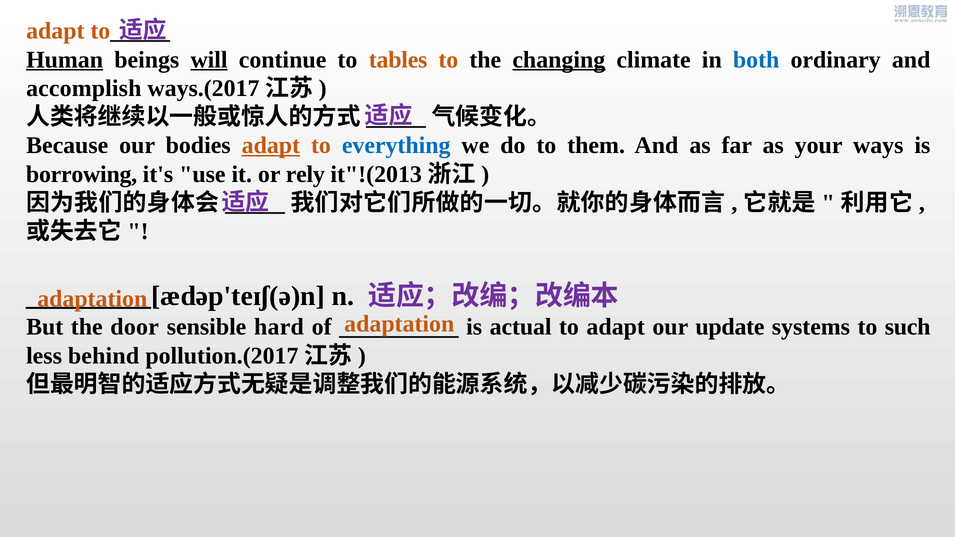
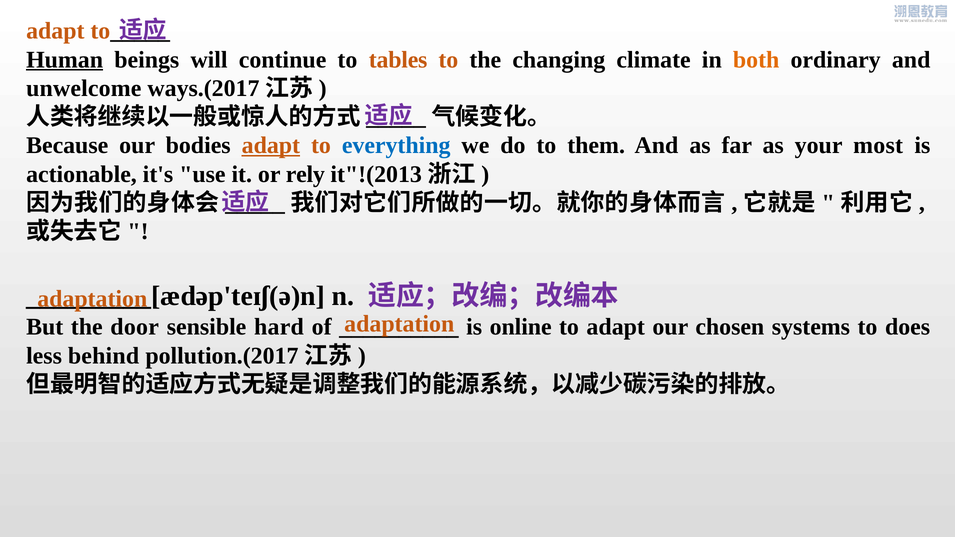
will underline: present -> none (209, 60)
changing underline: present -> none (559, 60)
both colour: blue -> orange (756, 60)
accomplish: accomplish -> unwelcome (84, 88)
ways: ways -> most (878, 146)
borrowing: borrowing -> actionable (81, 174)
actual: actual -> online (521, 327)
update: update -> chosen (730, 327)
such: such -> does (908, 327)
